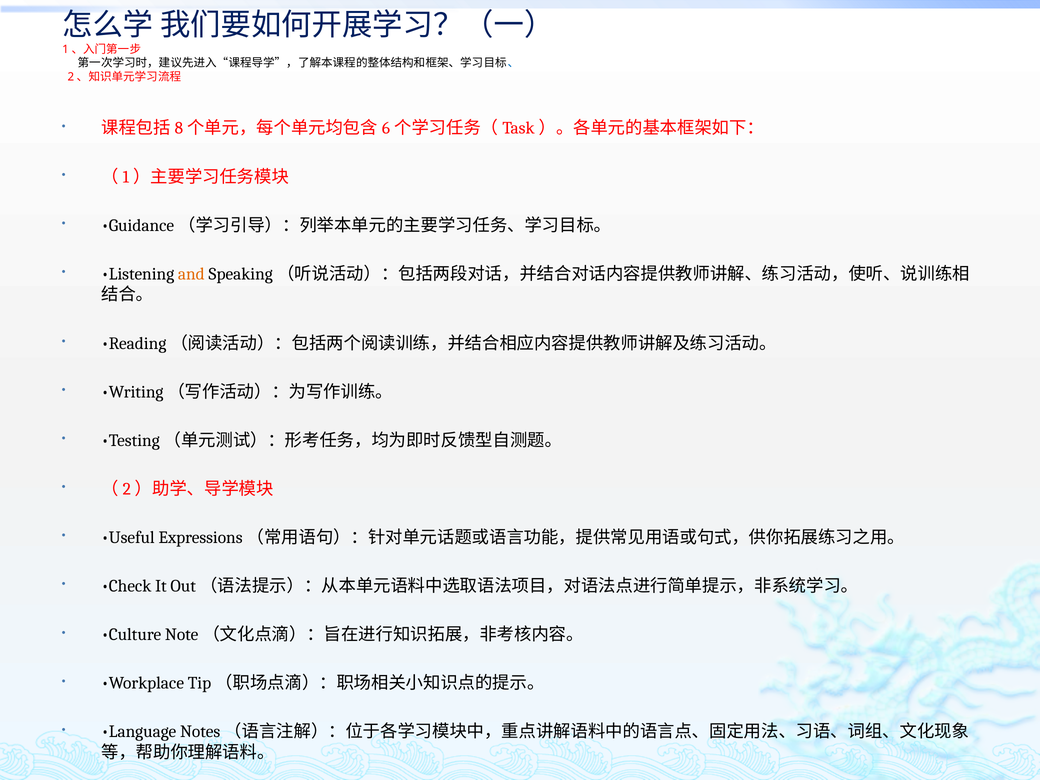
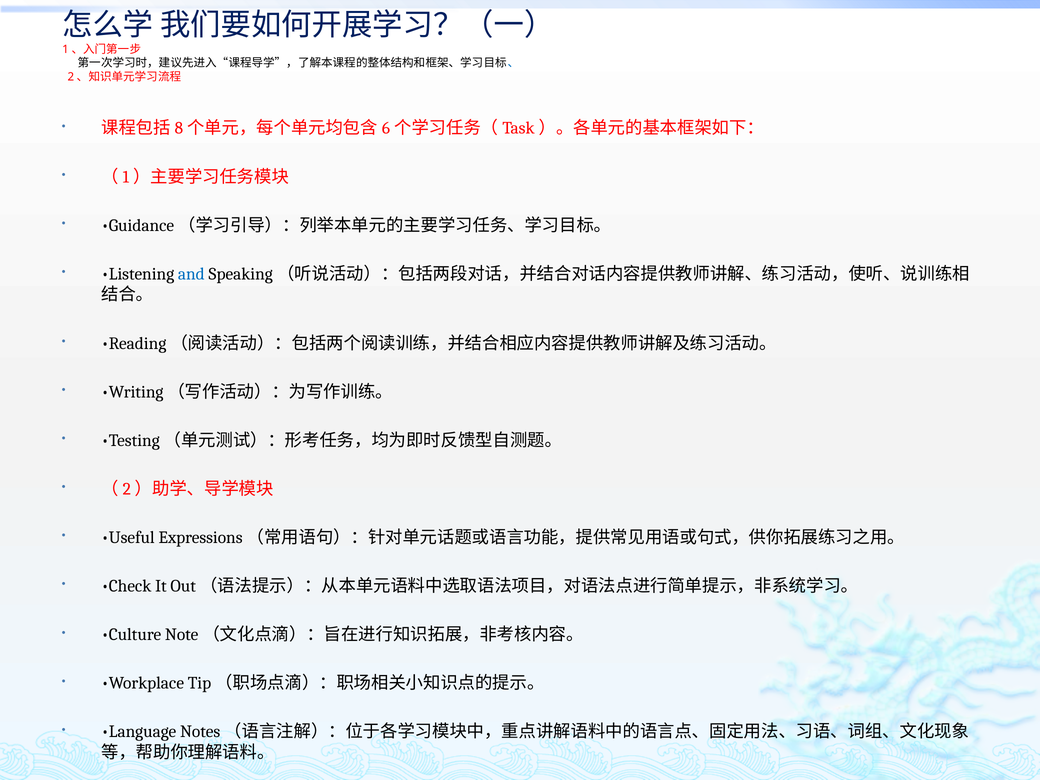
and colour: orange -> blue (191, 274)
